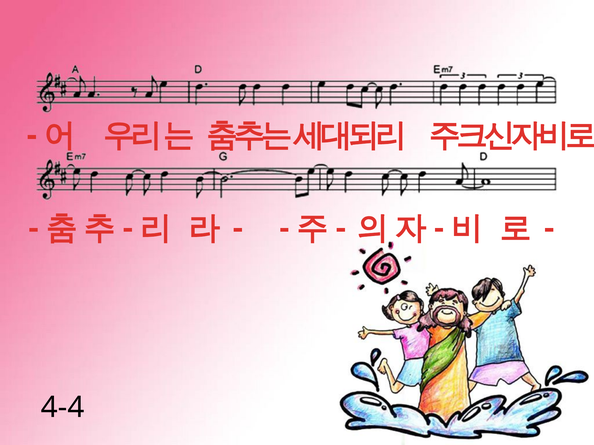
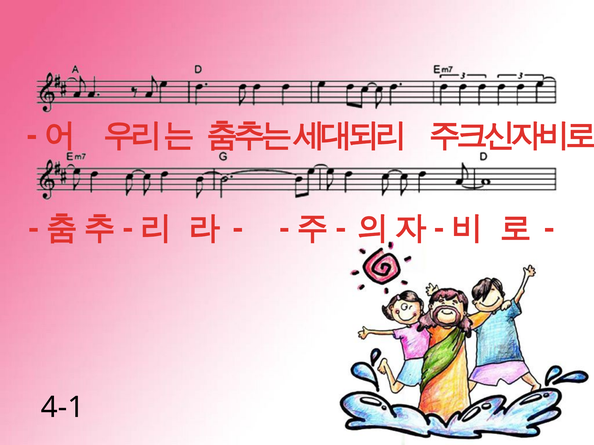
4-4: 4-4 -> 4-1 (63, 408)
